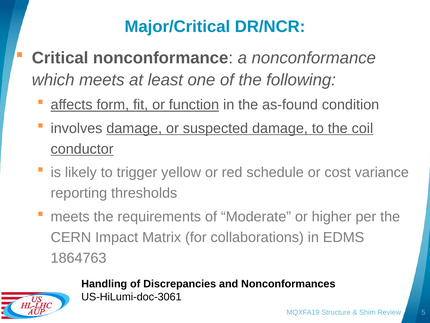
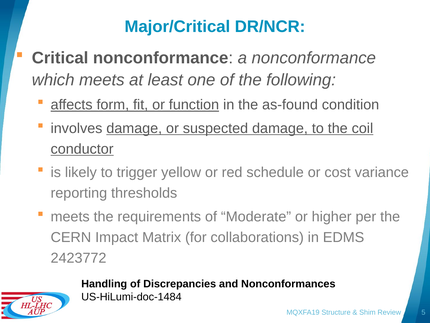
1864763: 1864763 -> 2423772 (79, 258)
US-HiLumi-doc-3061: US-HiLumi-doc-3061 -> US-HiLumi-doc-1484 (131, 297)
